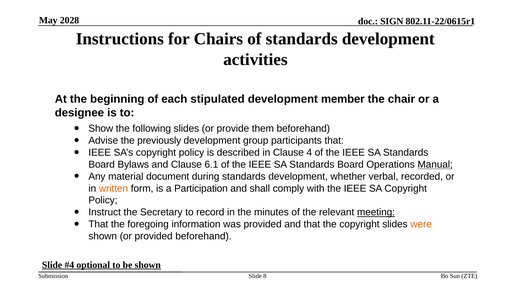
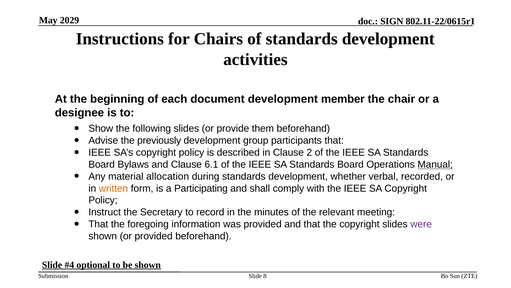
2028: 2028 -> 2029 (70, 20)
stipulated: stipulated -> document (218, 99)
4: 4 -> 2 (309, 152)
document: document -> allocation (168, 176)
Participation: Participation -> Participating (201, 188)
meeting underline: present -> none (376, 212)
were colour: orange -> purple (421, 224)
